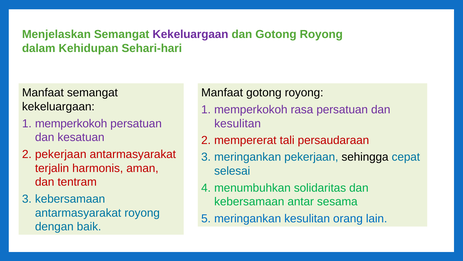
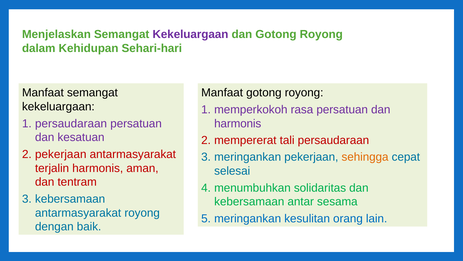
memperkokoh: memperkokoh -> persaudaraan (71, 123)
kesulitan: kesulitan -> harmonis (238, 123)
sehingga colour: black -> orange (365, 157)
